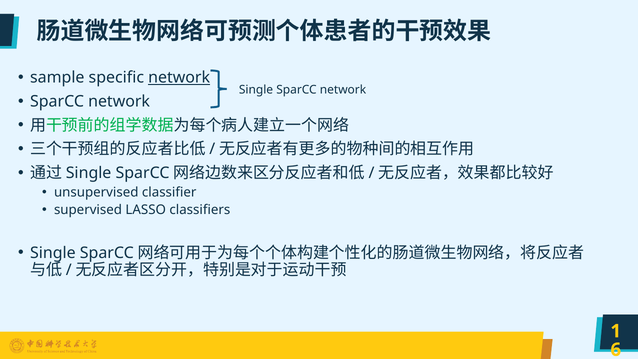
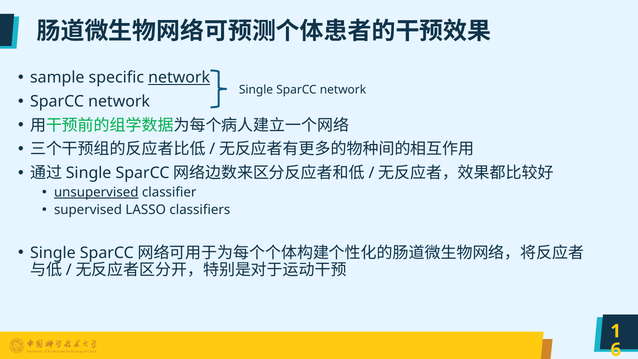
unsupervised underline: none -> present (96, 192)
